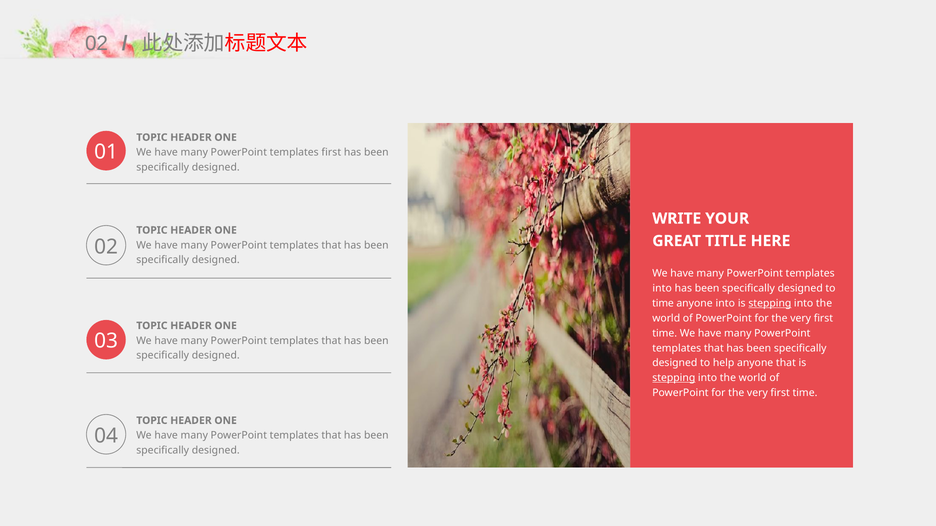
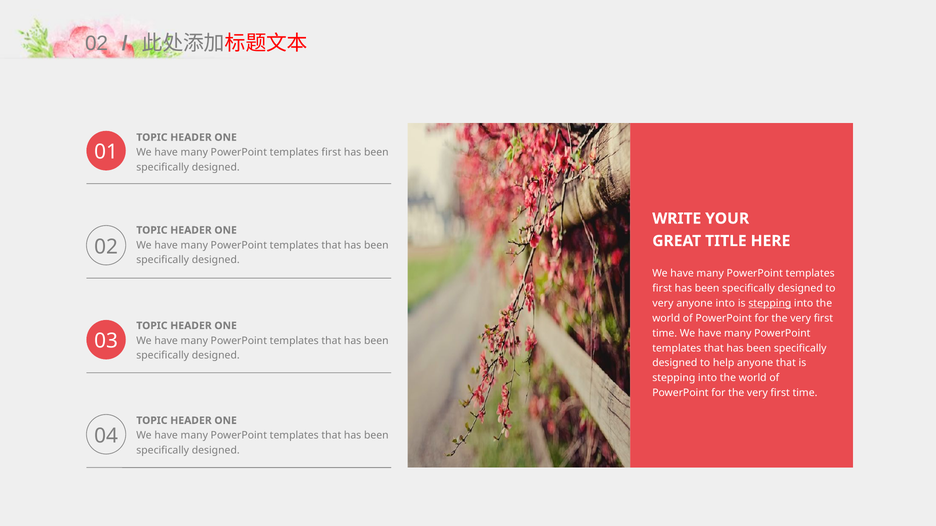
into: into -> first (662, 289)
time: time -> very (663, 304)
stepping underline: present -> none (674, 378)
